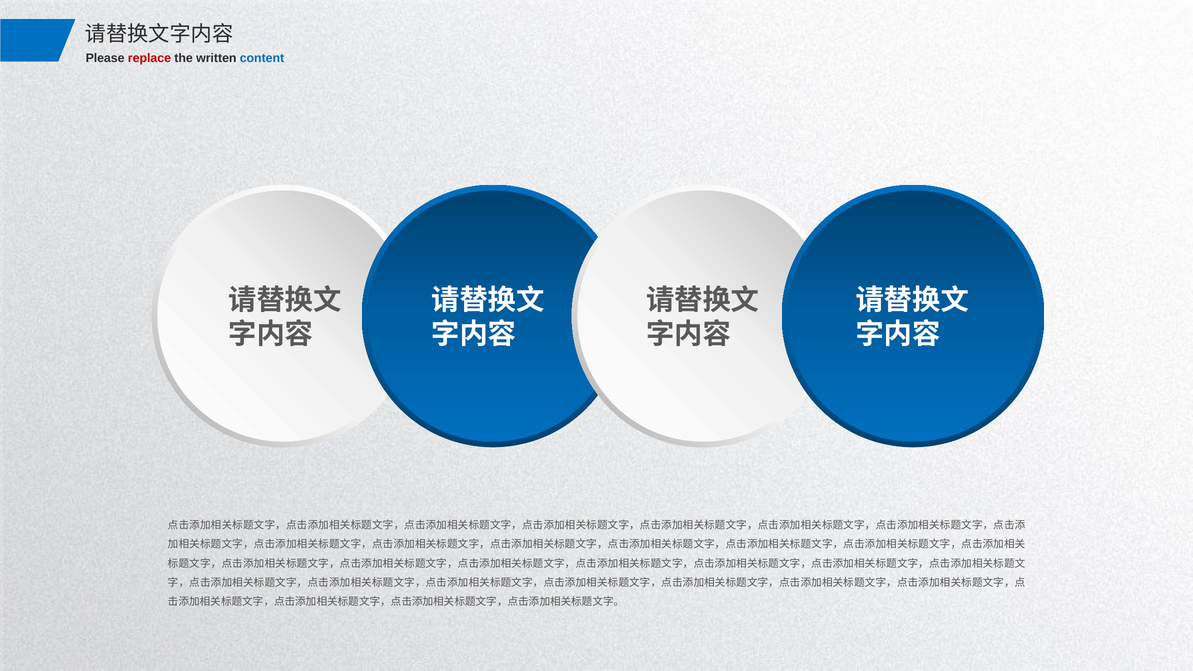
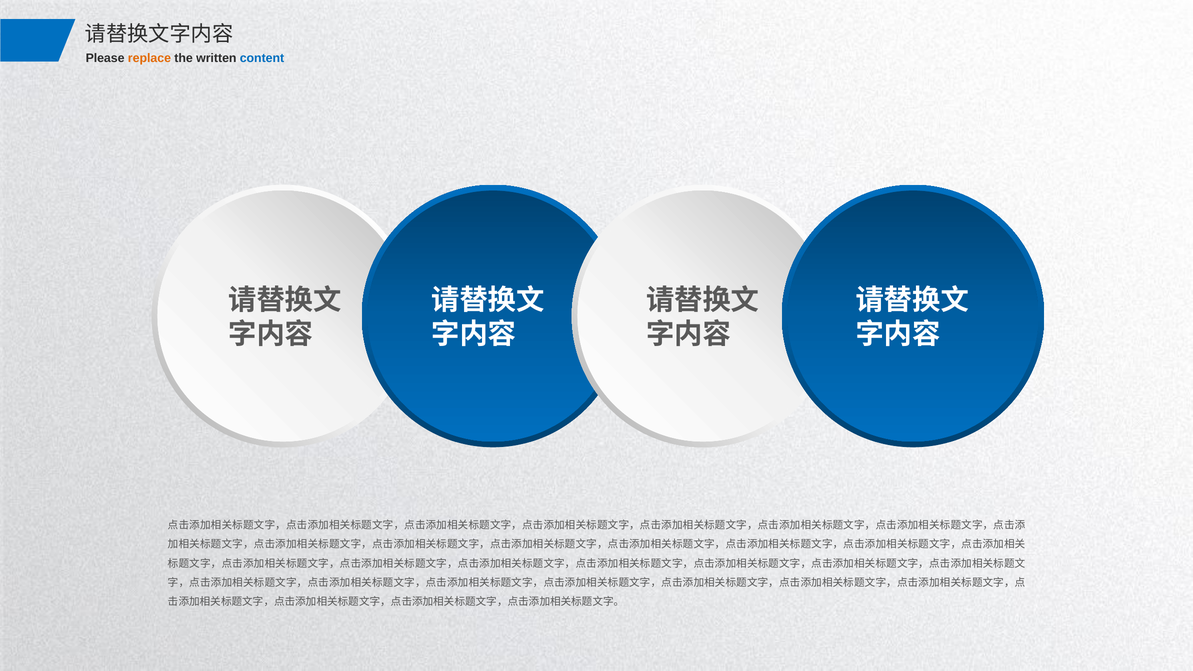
replace colour: red -> orange (149, 58)
